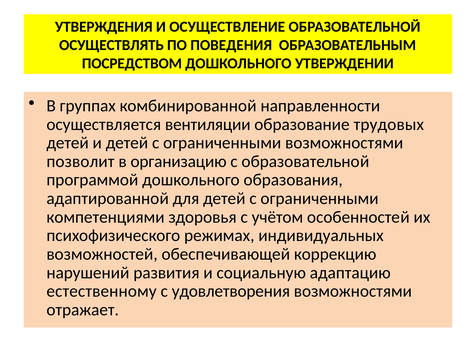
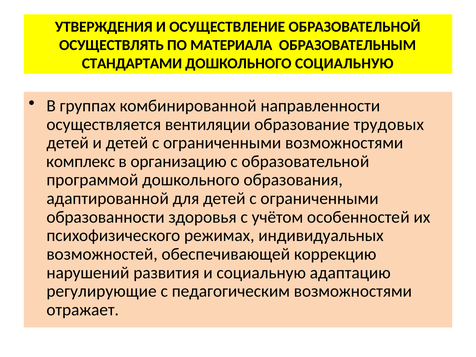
ПОВЕДЕНИЯ: ПОВЕДЕНИЯ -> МАТЕРИАЛА (231, 45)
ПОСРЕДСТВОМ: ПОСРЕДСТВОМ -> СТАНДАРТАМИ (132, 63)
ДОШКОЛЬНОГО УТВЕРЖДЕНИИ: УТВЕРЖДЕНИИ -> СОЦИАЛЬНУЮ (344, 63)
позволит: позволит -> комплекс (81, 161)
компетенциями: компетенциями -> образованности (106, 217)
естественному: естественному -> регулирующие (102, 291)
удовлетворения: удовлетворения -> педагогическим (231, 291)
